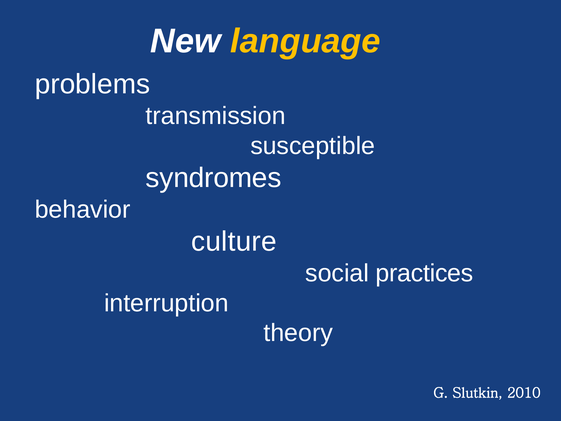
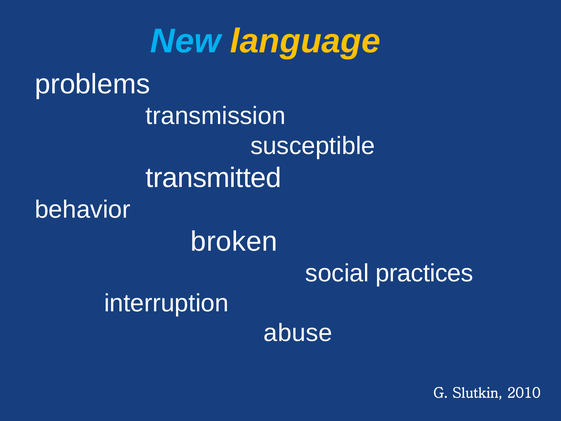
New colour: white -> light blue (185, 41)
syndromes: syndromes -> transmitted (214, 178)
culture: culture -> broken (234, 241)
theory: theory -> abuse (298, 333)
